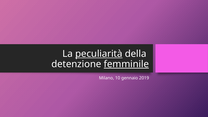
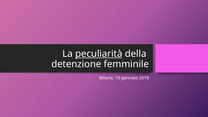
femminile underline: present -> none (126, 64)
